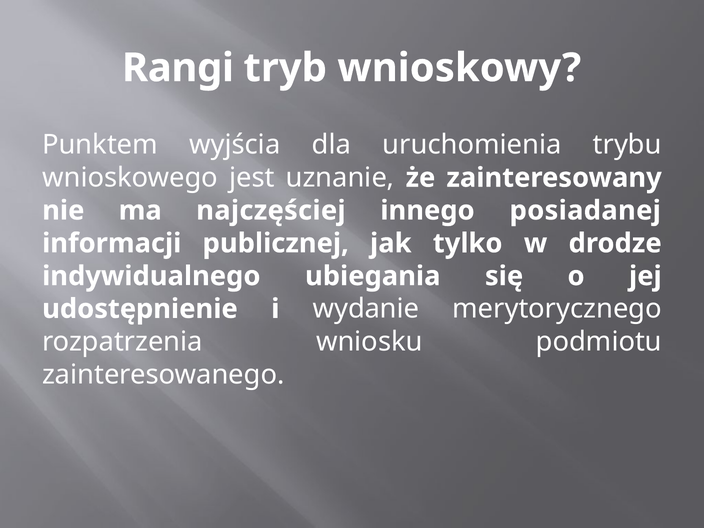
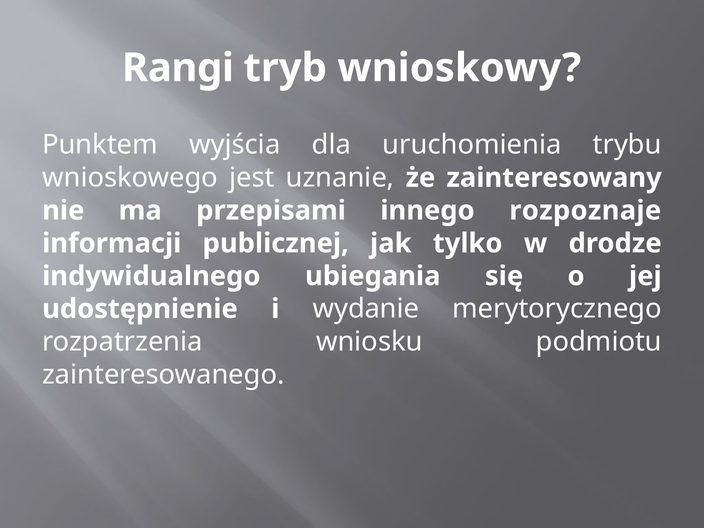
najczęściej: najczęściej -> przepisami (271, 211)
posiadanej: posiadanej -> rozpoznaje (585, 211)
